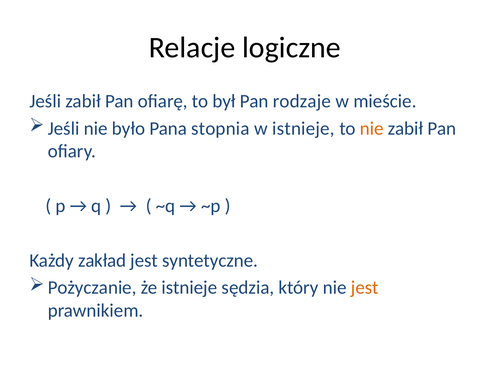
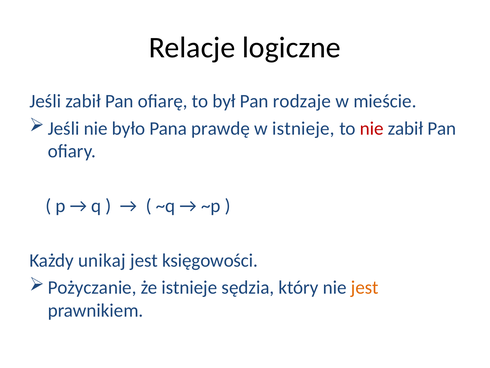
stopnia: stopnia -> prawdę (221, 128)
nie colour: orange -> red (372, 128)
zakład: zakład -> unikaj (102, 260)
syntetyczne: syntetyczne -> księgowości (210, 260)
